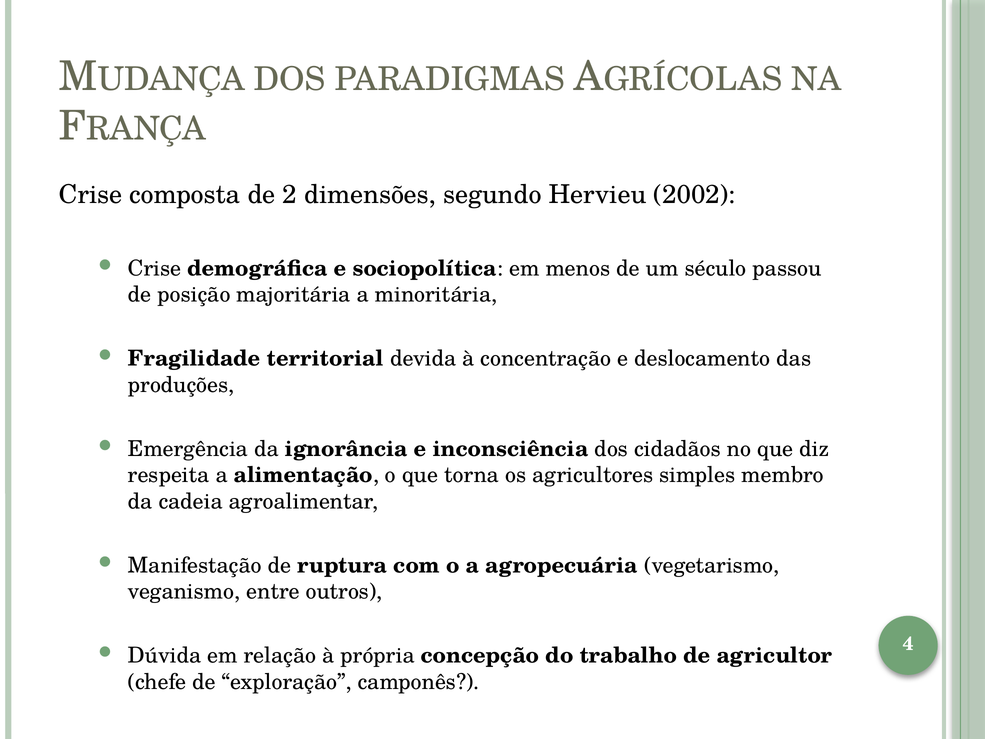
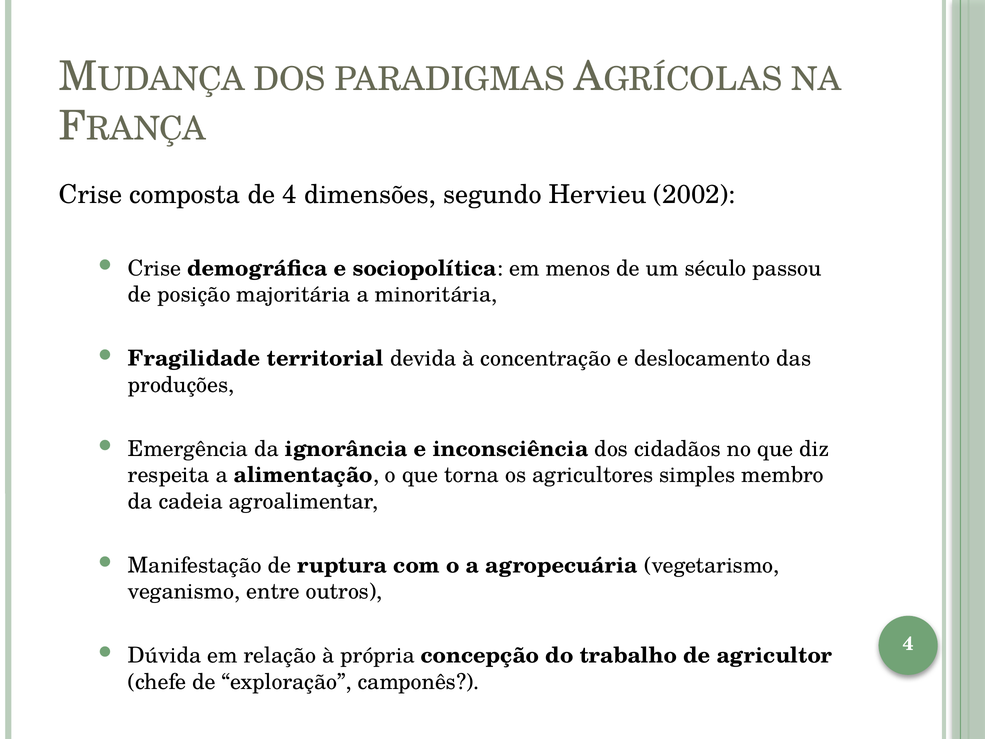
de 2: 2 -> 4 (290, 195)
